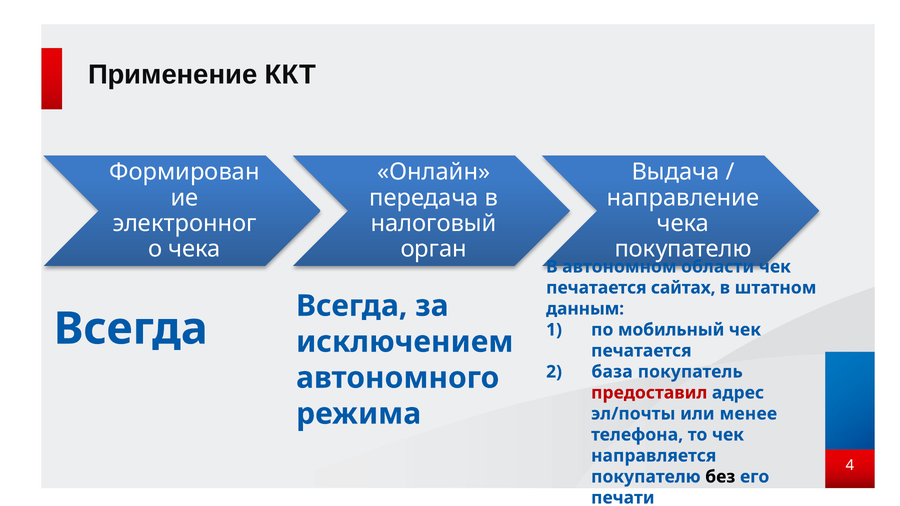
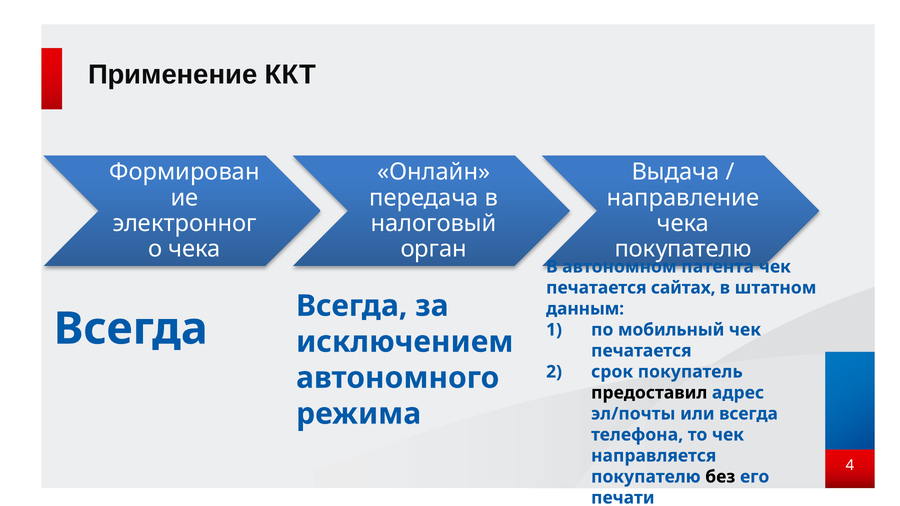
области: области -> патента (718, 267)
база: база -> срок (612, 372)
предоставил colour: red -> black (649, 393)
или менее: менее -> всегда (748, 414)
